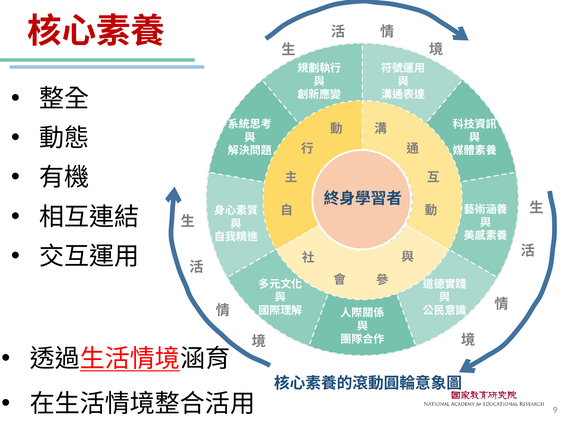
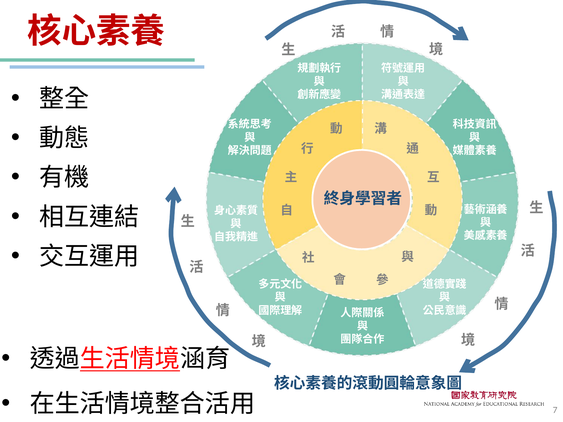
9: 9 -> 7 (555, 410)
